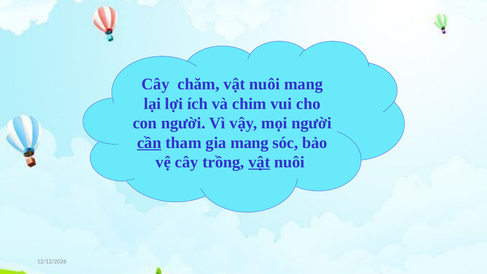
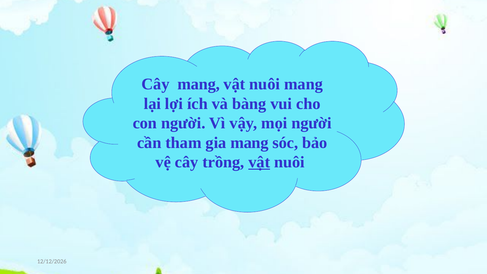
Cây chăm: chăm -> mang (199, 84)
chim: chim -> bàng (249, 104)
cần underline: present -> none (149, 143)
